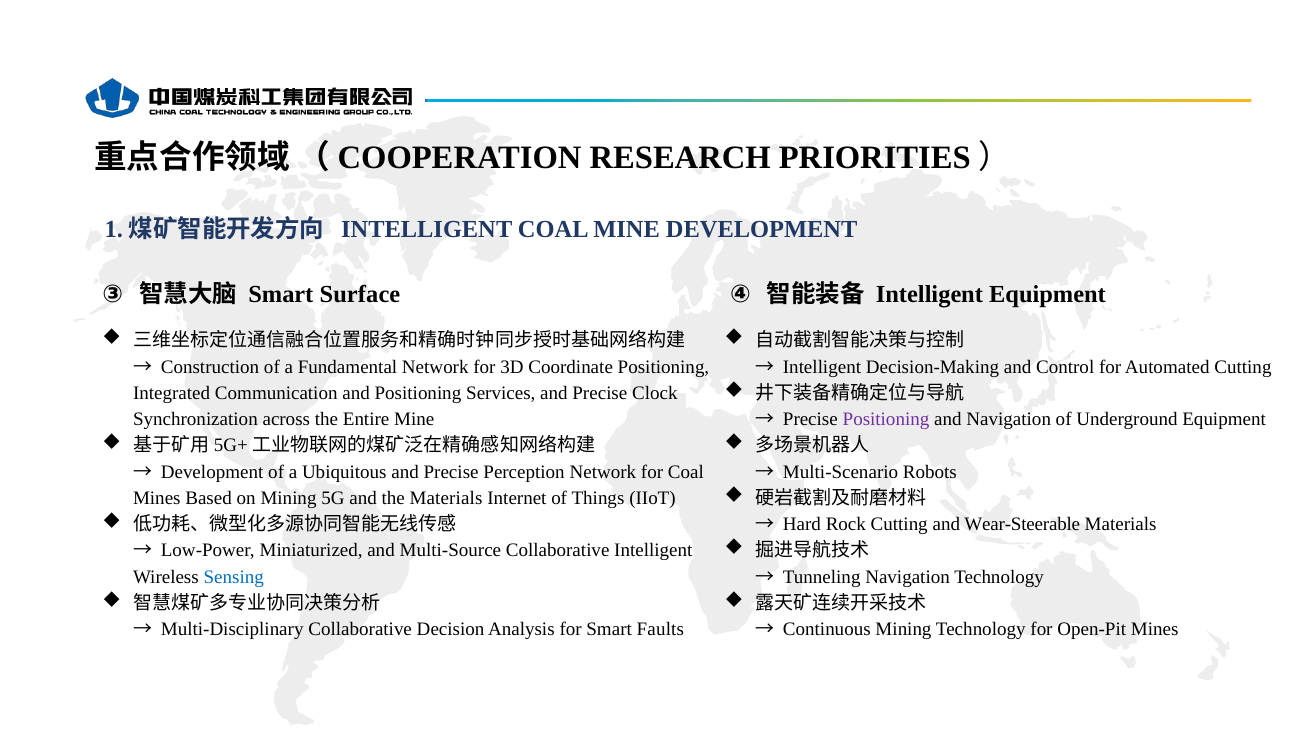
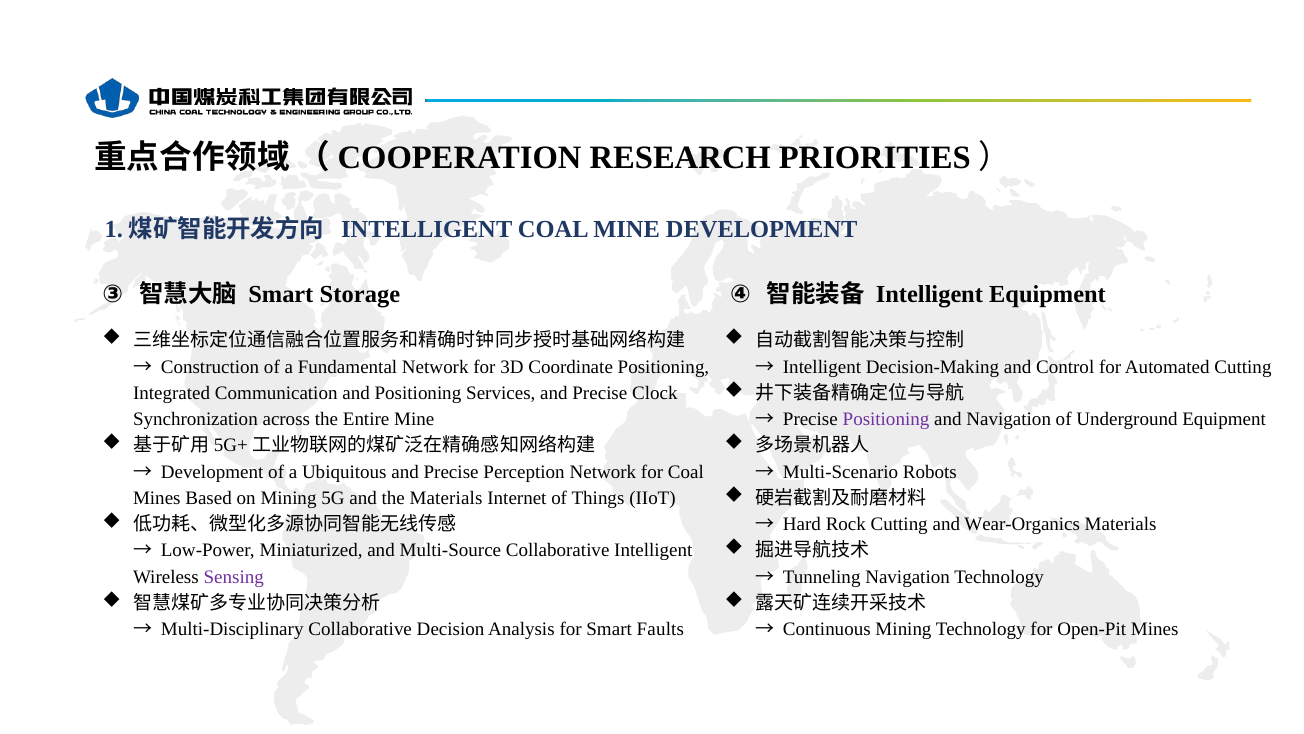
Surface: Surface -> Storage (360, 294)
Wear-Steerable: Wear-Steerable -> Wear-Organics (1022, 524)
Sensing colour: blue -> purple (234, 576)
